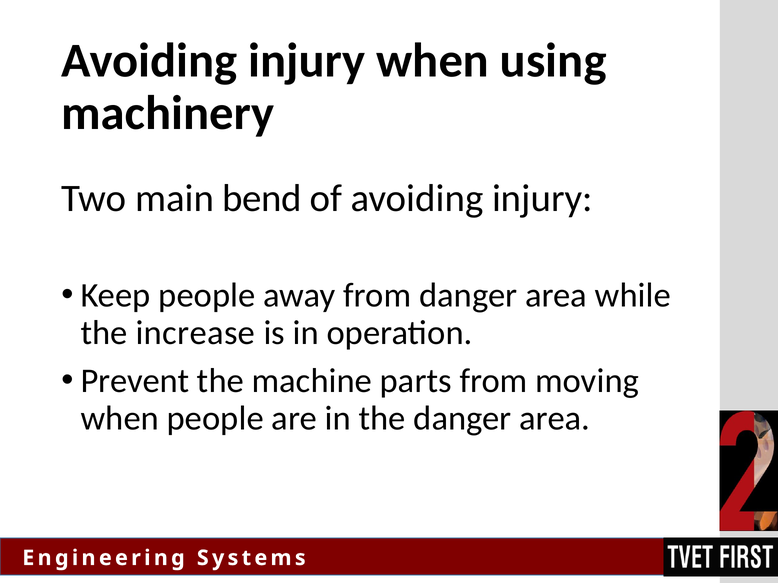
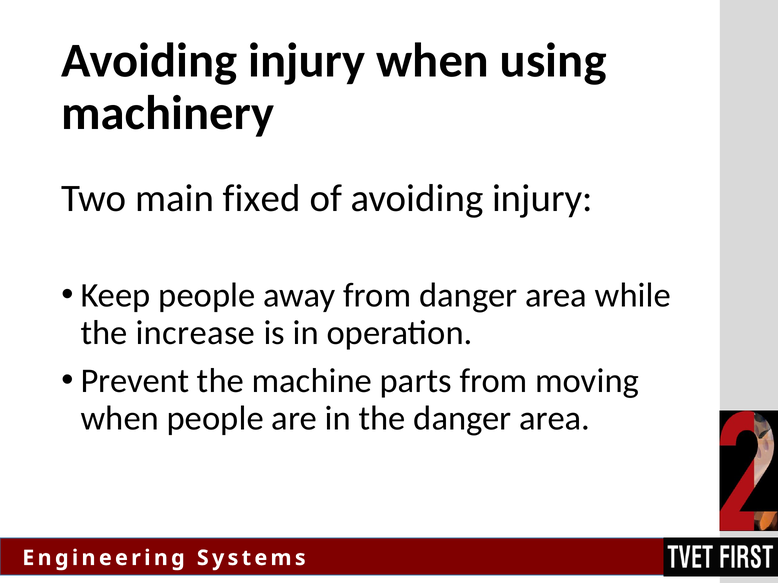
bend: bend -> fixed (262, 198)
